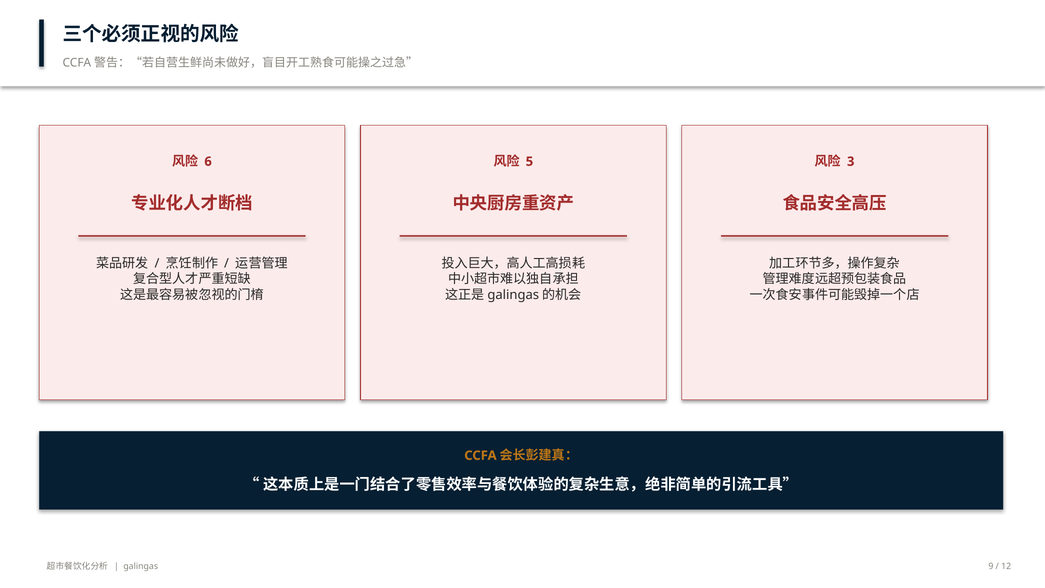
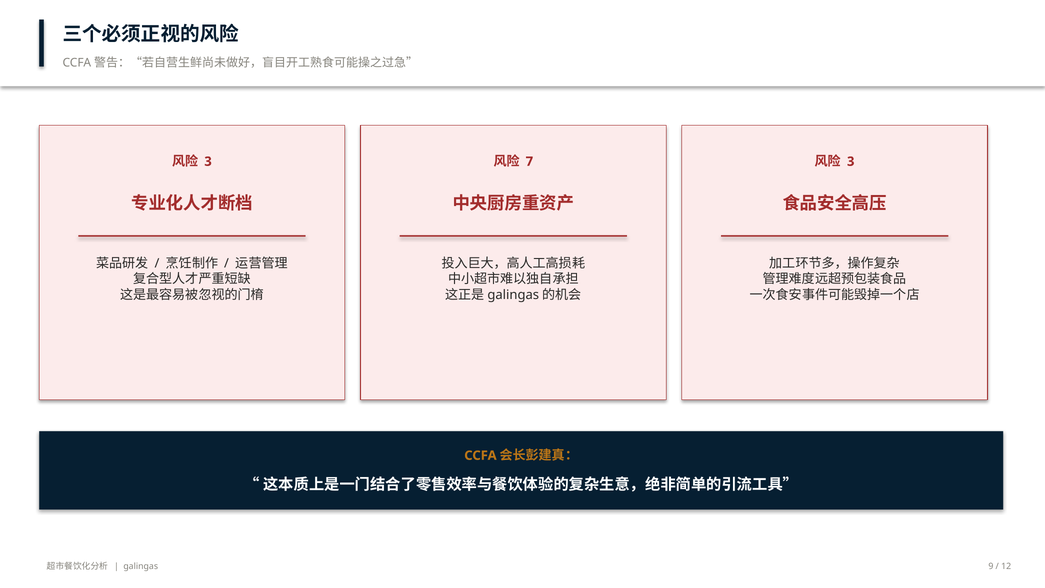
6: 6 -> 3 (208, 161)
5: 5 -> 7 (529, 161)
